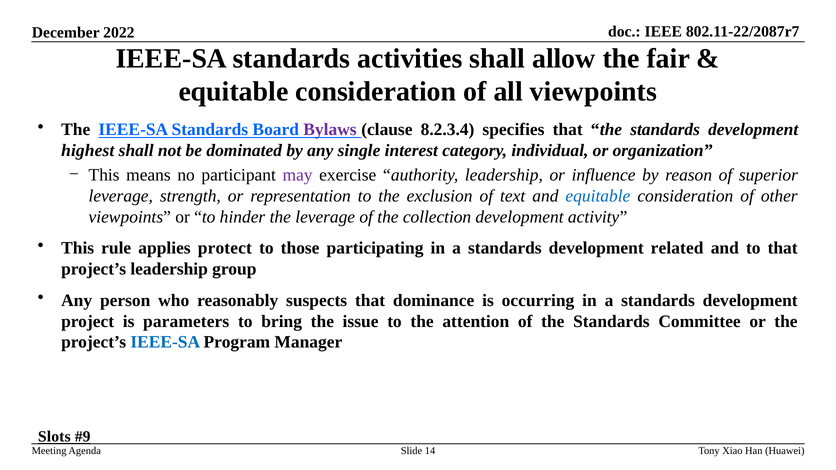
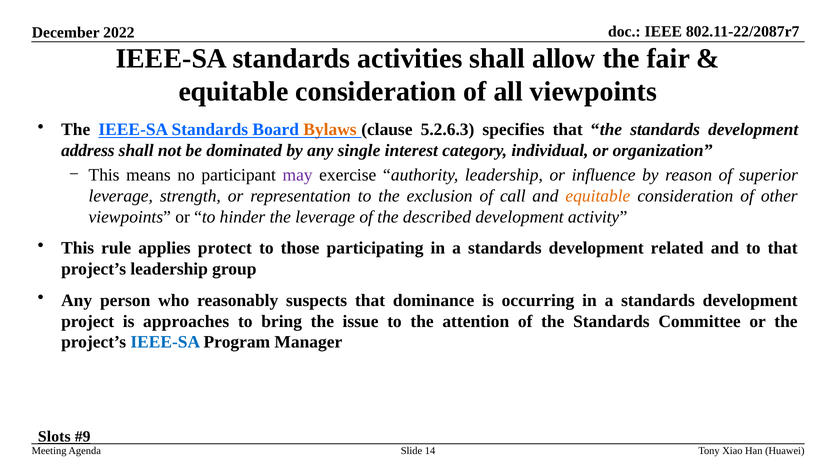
Bylaws colour: purple -> orange (330, 130)
8.2.3.4: 8.2.3.4 -> 5.2.6.3 (448, 130)
highest: highest -> address (88, 151)
text: text -> call (513, 196)
equitable colour: blue -> orange (598, 196)
collection: collection -> described (437, 217)
parameters: parameters -> approaches (186, 321)
